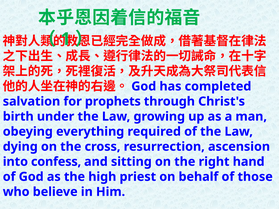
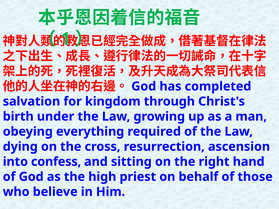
prophets: prophets -> kingdom (113, 102)
